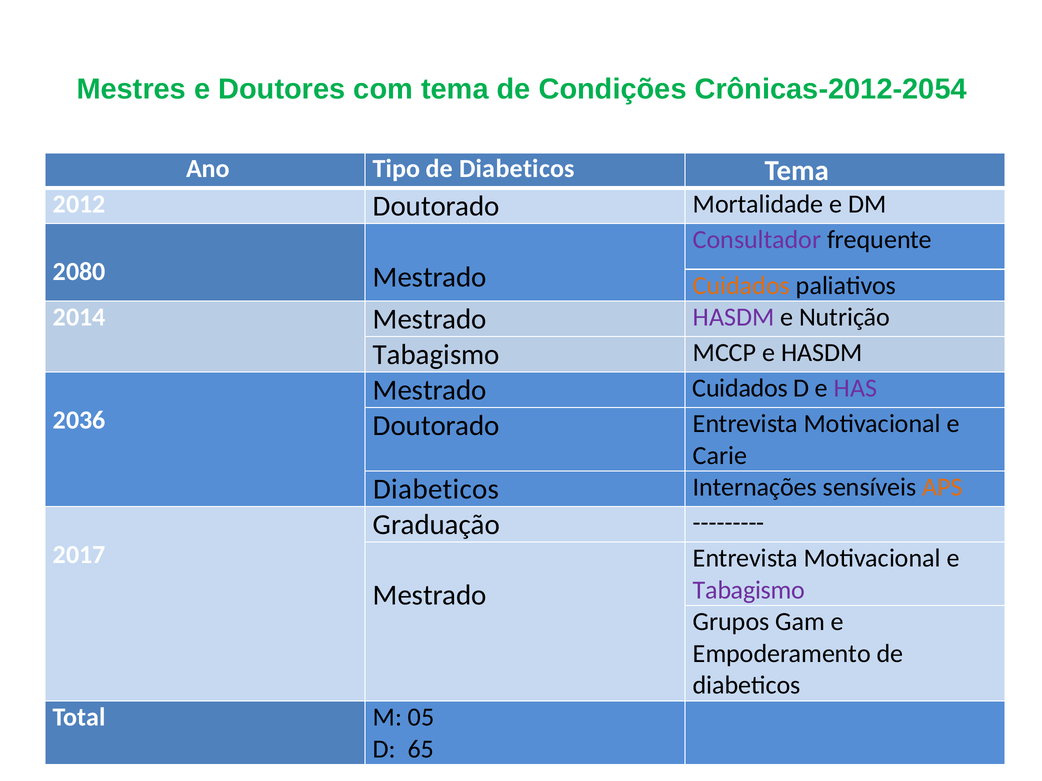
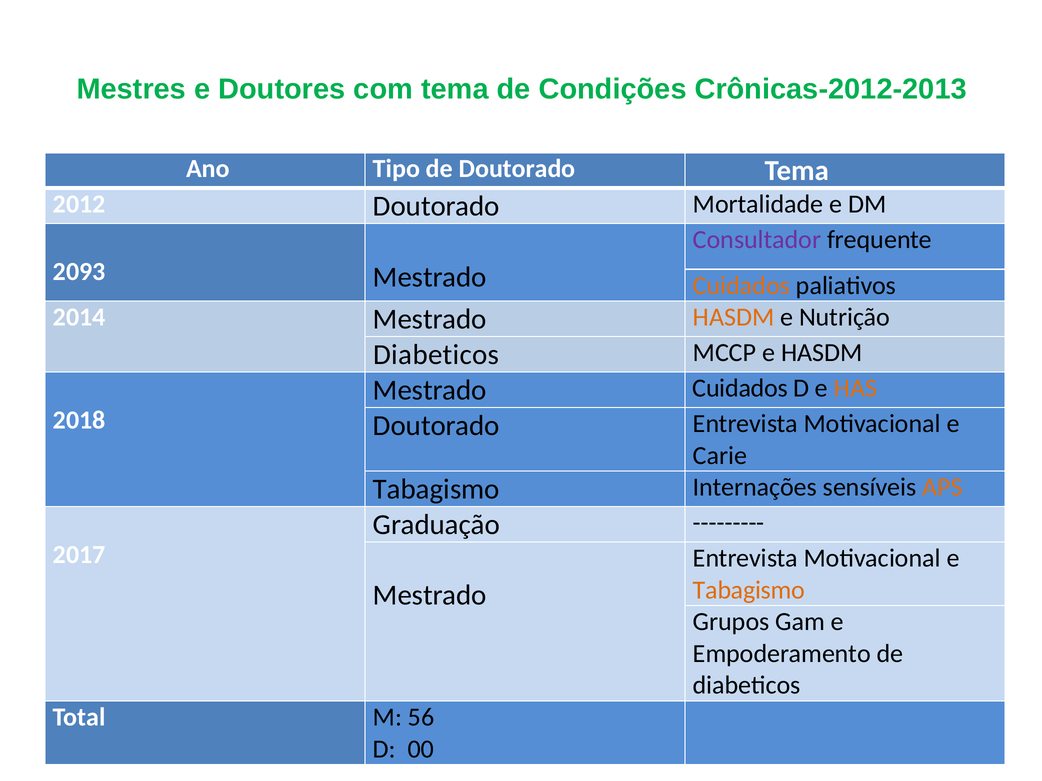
Crônicas-2012-2054: Crônicas-2012-2054 -> Crônicas-2012-2013 (831, 89)
Tipo de Diabeticos: Diabeticos -> Doutorado (517, 169)
2080: 2080 -> 2093 (79, 272)
HASDM colour: purple -> orange (734, 318)
Tabagismo: Tabagismo -> Diabeticos (436, 355)
HAS colour: purple -> orange (855, 388)
2036: 2036 -> 2018 (79, 420)
Diabeticos: Diabeticos -> Tabagismo (436, 489)
Tabagismo colour: purple -> orange (749, 590)
05: 05 -> 56 (421, 718)
65: 65 -> 00 (421, 749)
